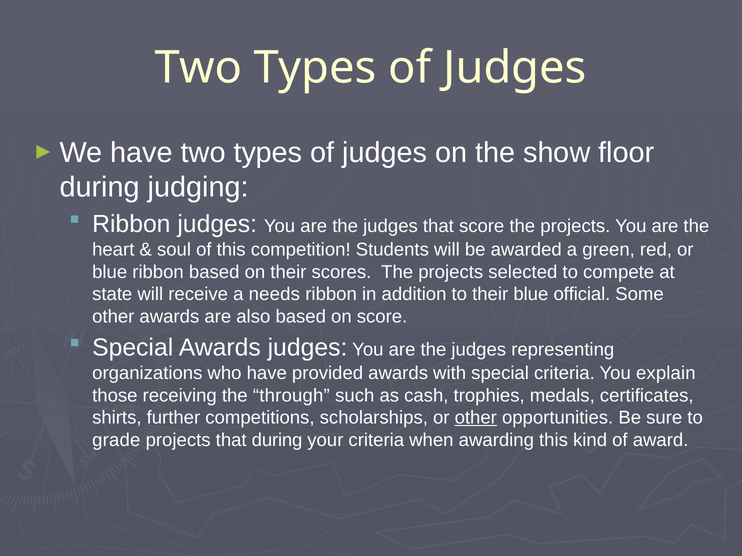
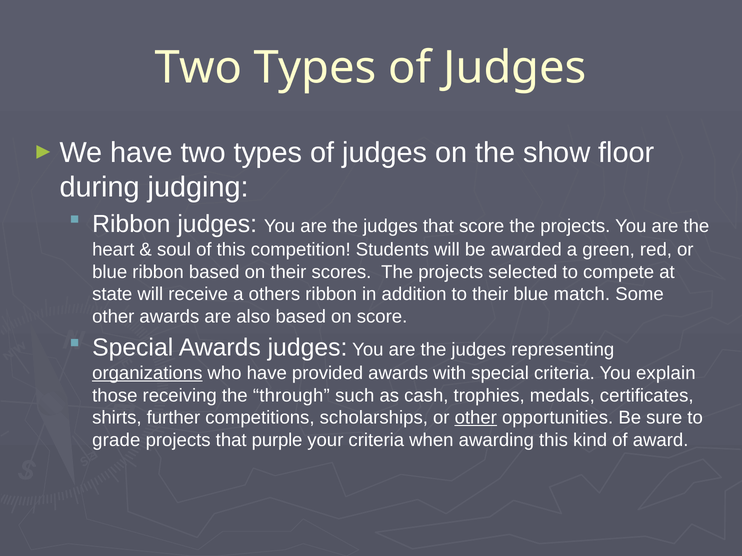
needs: needs -> others (274, 294)
official: official -> match (582, 294)
organizations underline: none -> present (147, 374)
that during: during -> purple (277, 440)
